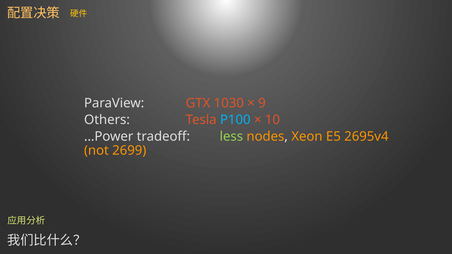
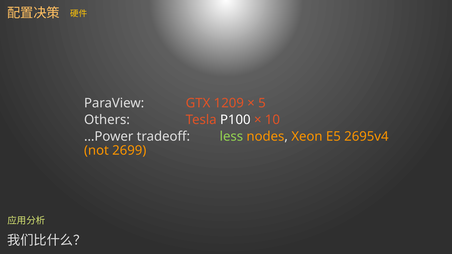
1030: 1030 -> 1209 (229, 103)
9: 9 -> 5 (262, 103)
P100 colour: light blue -> white (235, 120)
